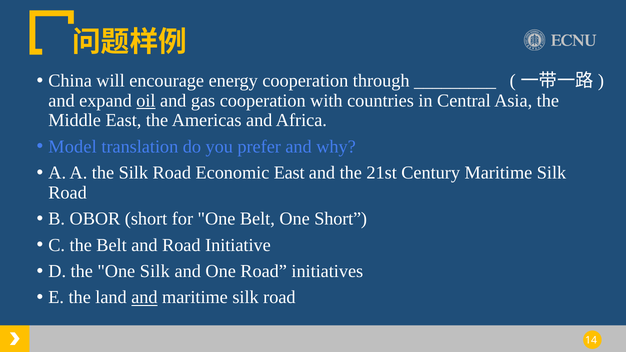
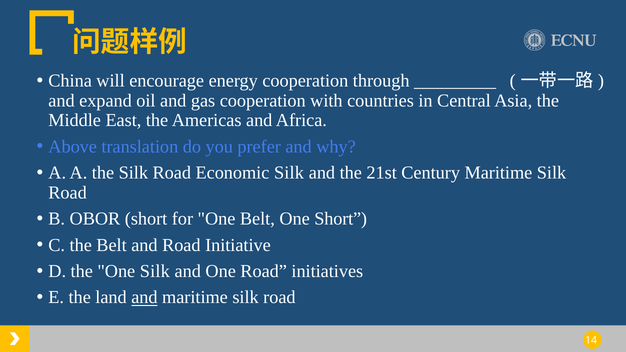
oil underline: present -> none (146, 101)
Model: Model -> Above (73, 147)
Economic East: East -> Silk (289, 173)
